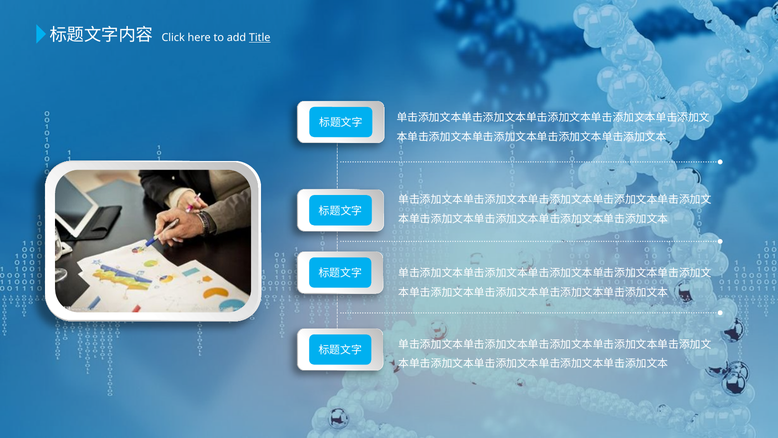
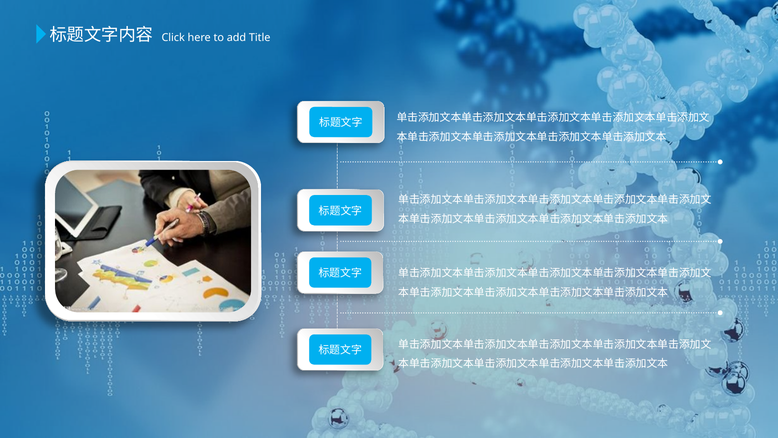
Title underline: present -> none (260, 38)
